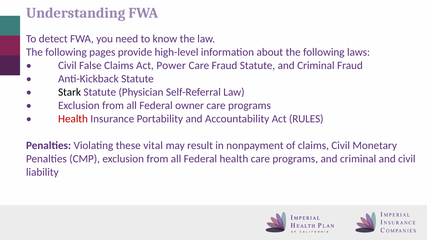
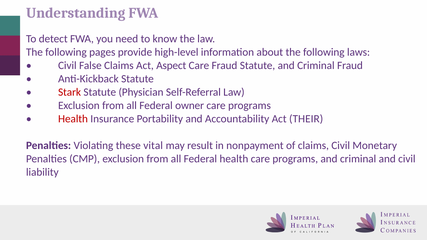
Power: Power -> Aspect (171, 66)
Stark colour: black -> red (70, 92)
RULES: RULES -> THEIR (306, 119)
